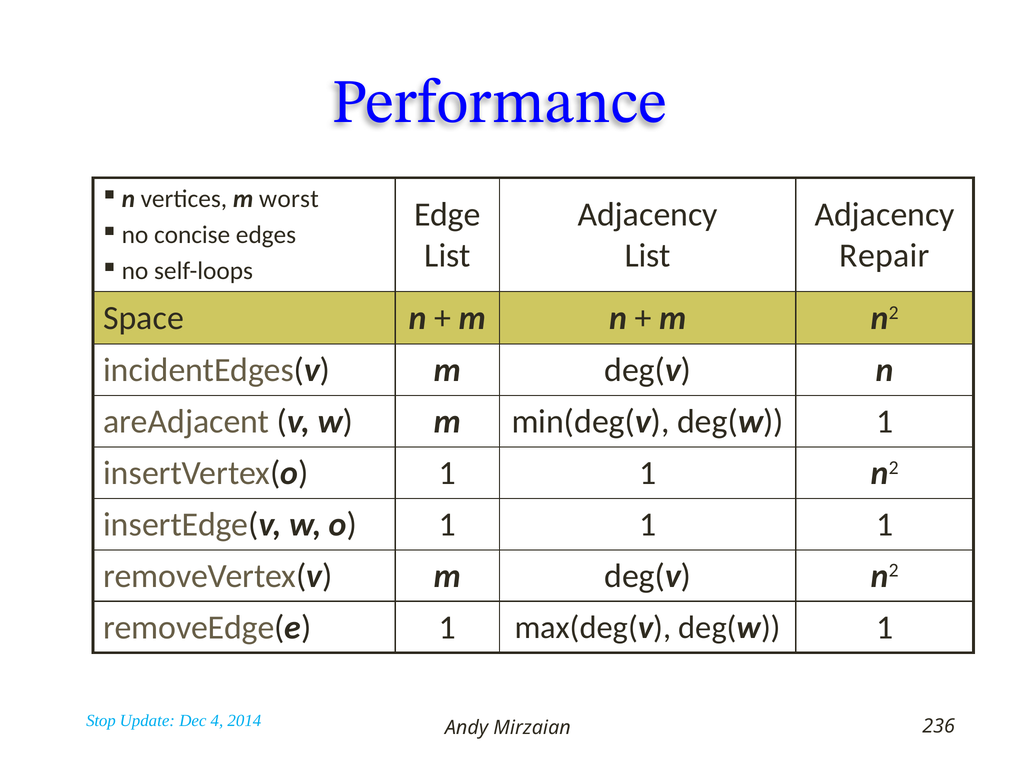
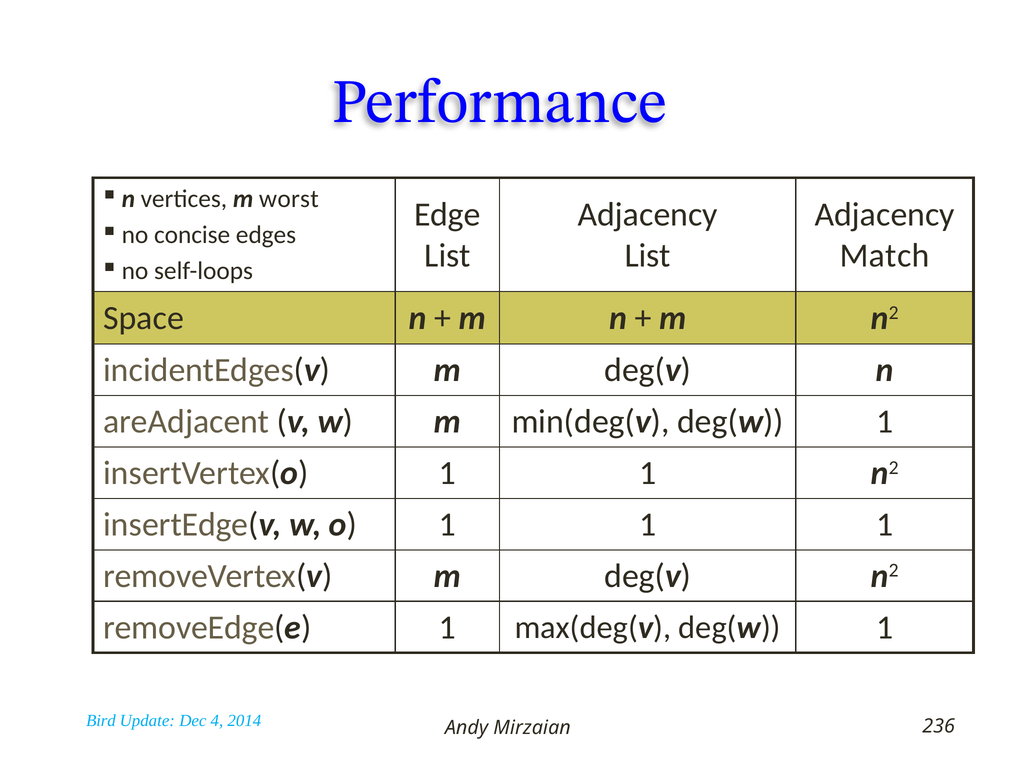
Repair: Repair -> Match (884, 256)
Stop: Stop -> Bird (101, 721)
